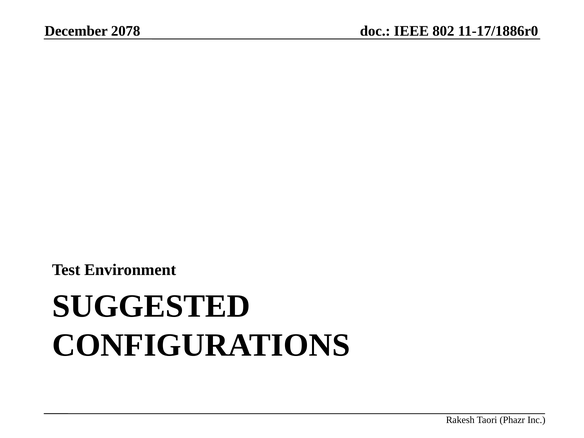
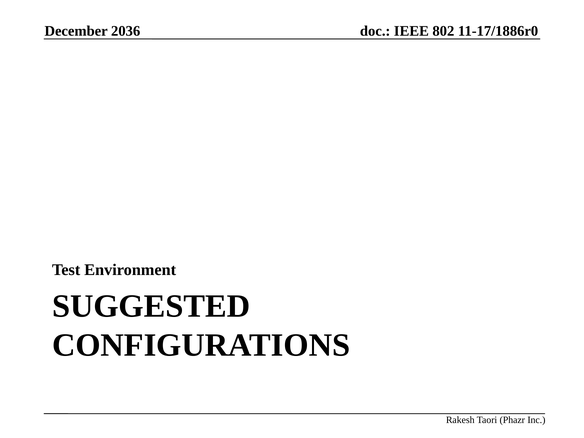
2078: 2078 -> 2036 (126, 31)
